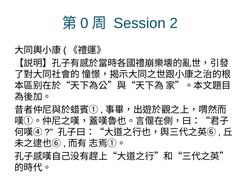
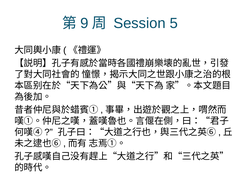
0: 0 -> 9 (84, 23)
2: 2 -> 5 (174, 23)
